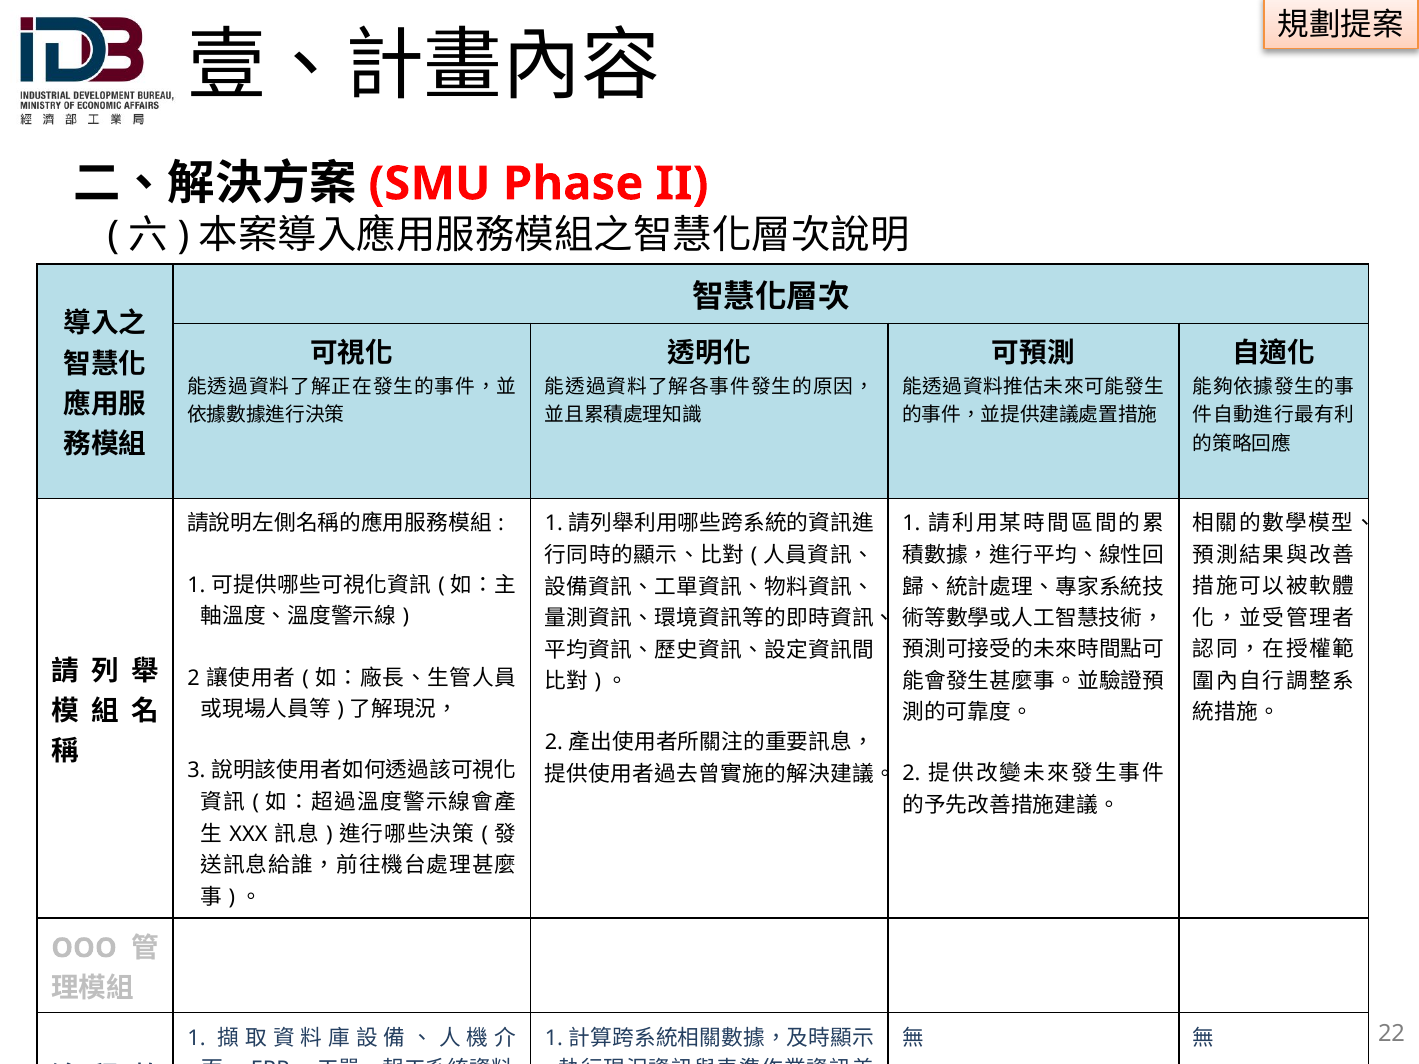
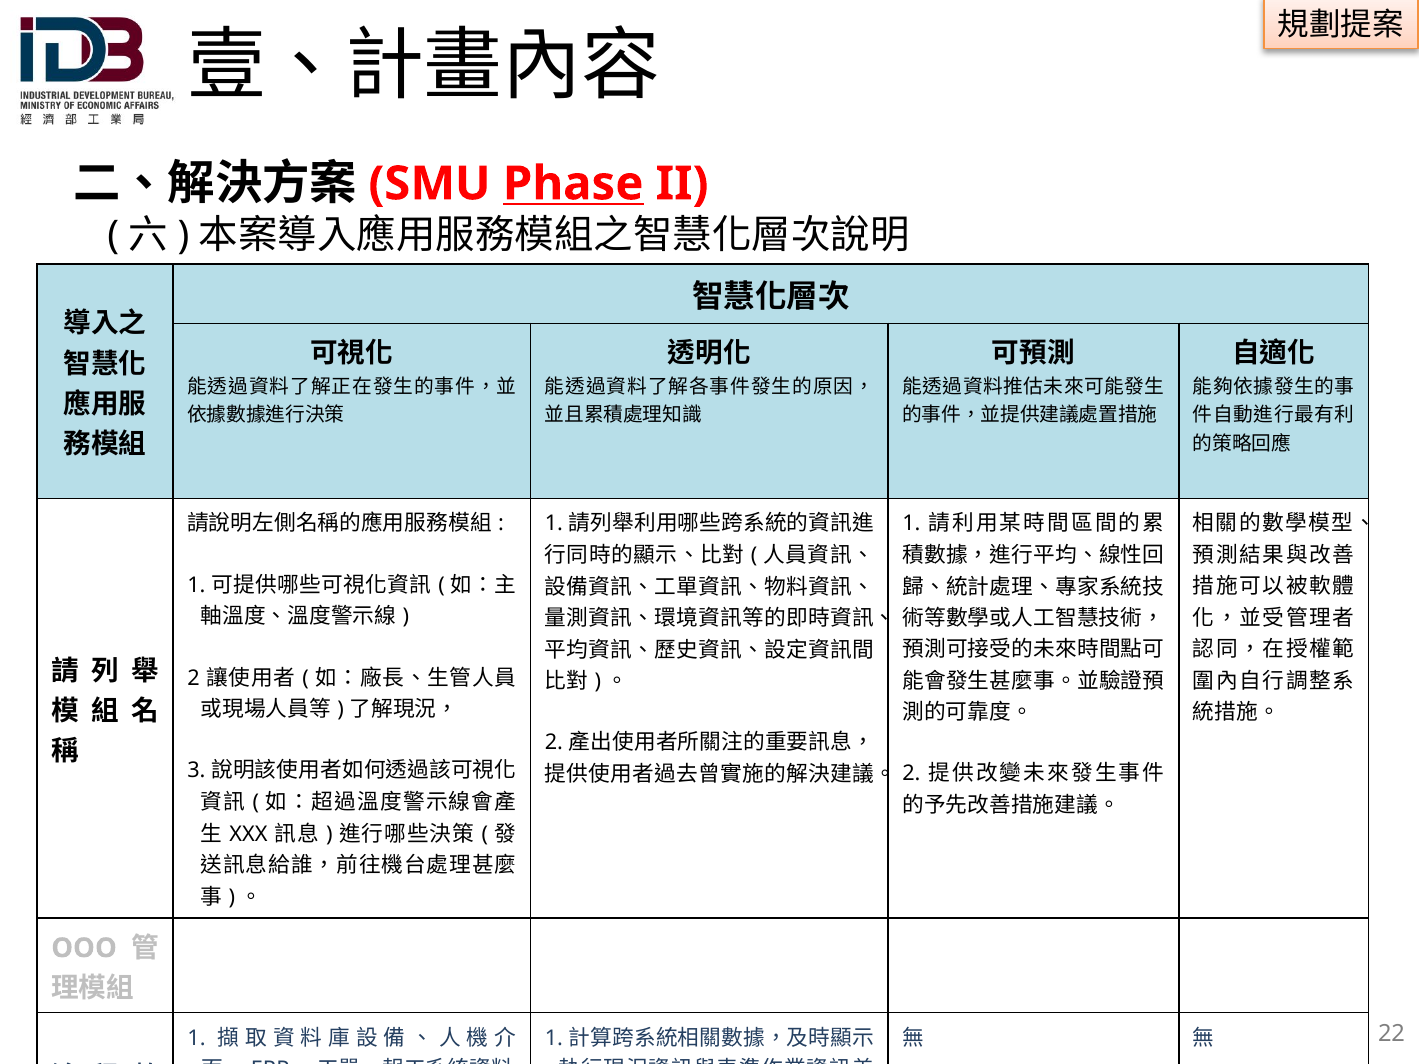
Phase underline: none -> present (573, 184)
